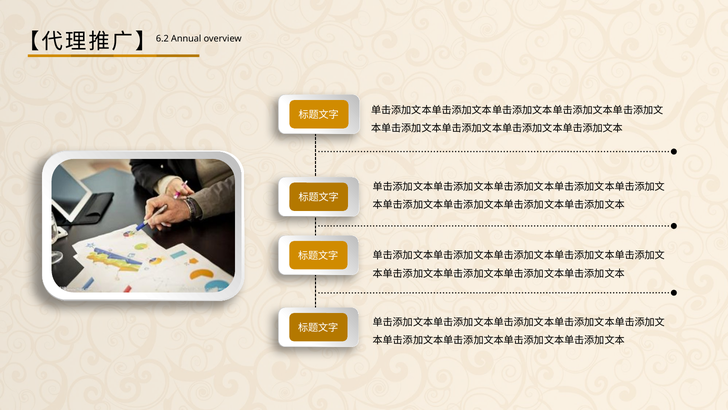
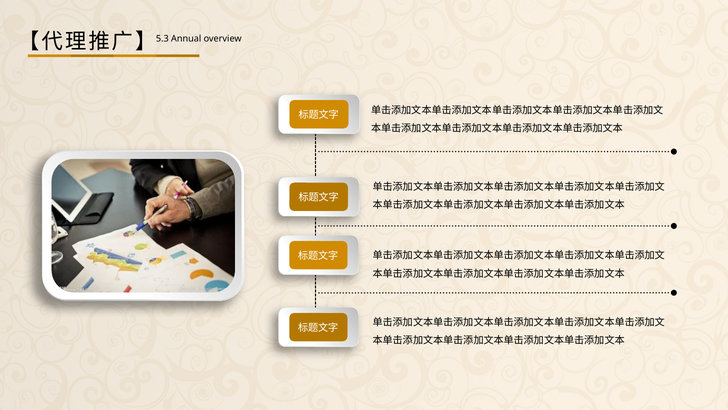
6.2: 6.2 -> 5.3 (162, 39)
